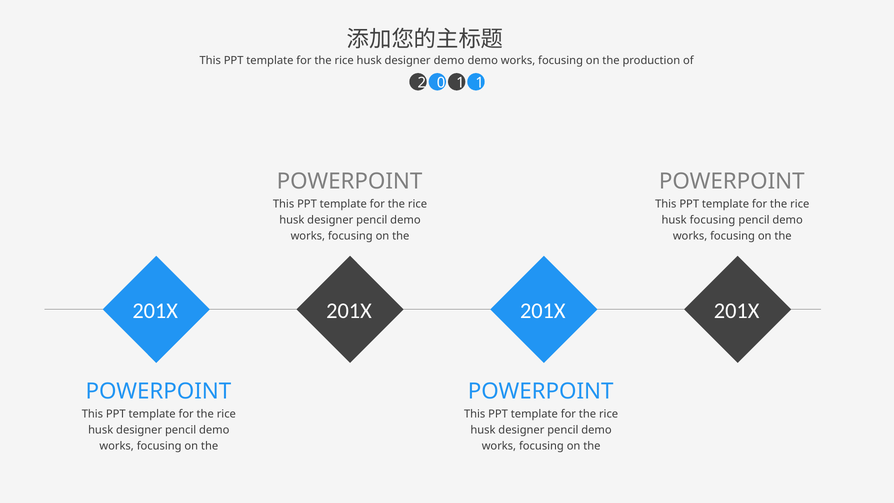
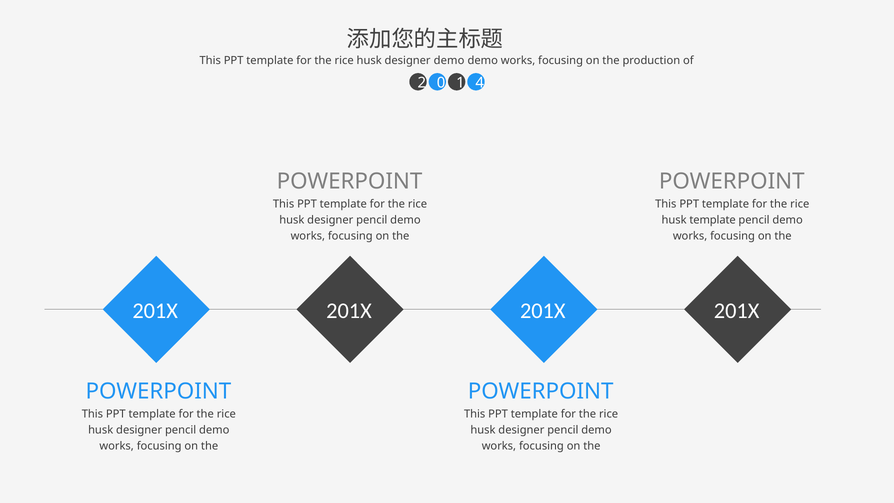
1 1: 1 -> 4 (480, 83)
husk focusing: focusing -> template (713, 220)
